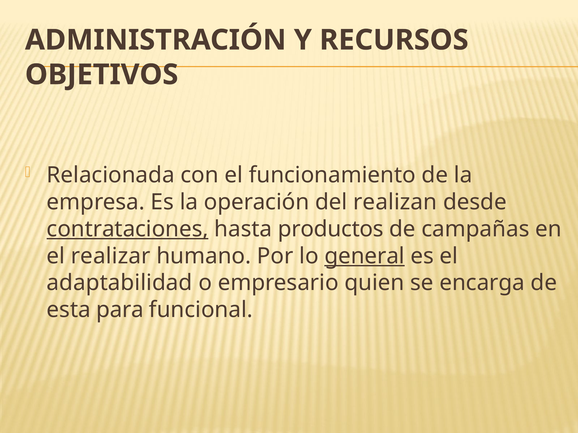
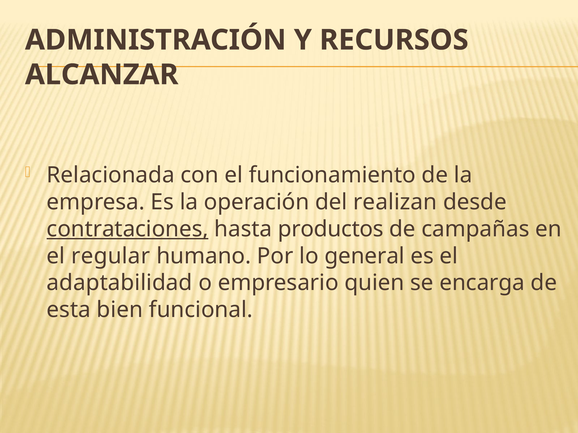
OBJETIVOS: OBJETIVOS -> ALCANZAR (102, 75)
realizar: realizar -> regular (111, 256)
general underline: present -> none (365, 256)
para: para -> bien (120, 310)
